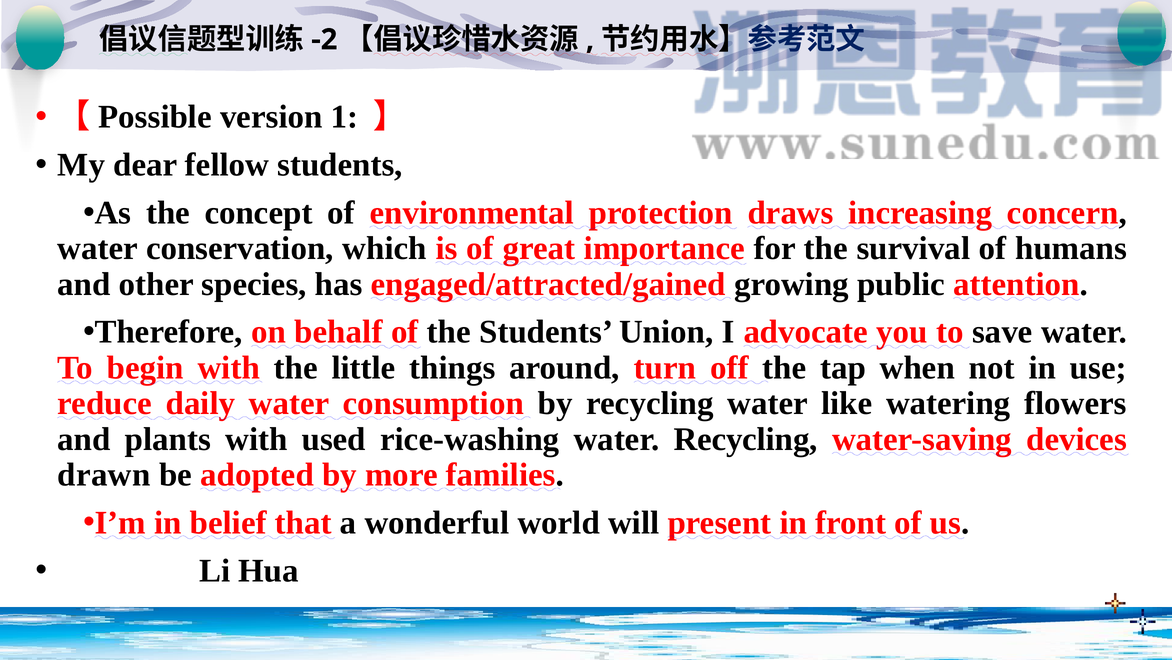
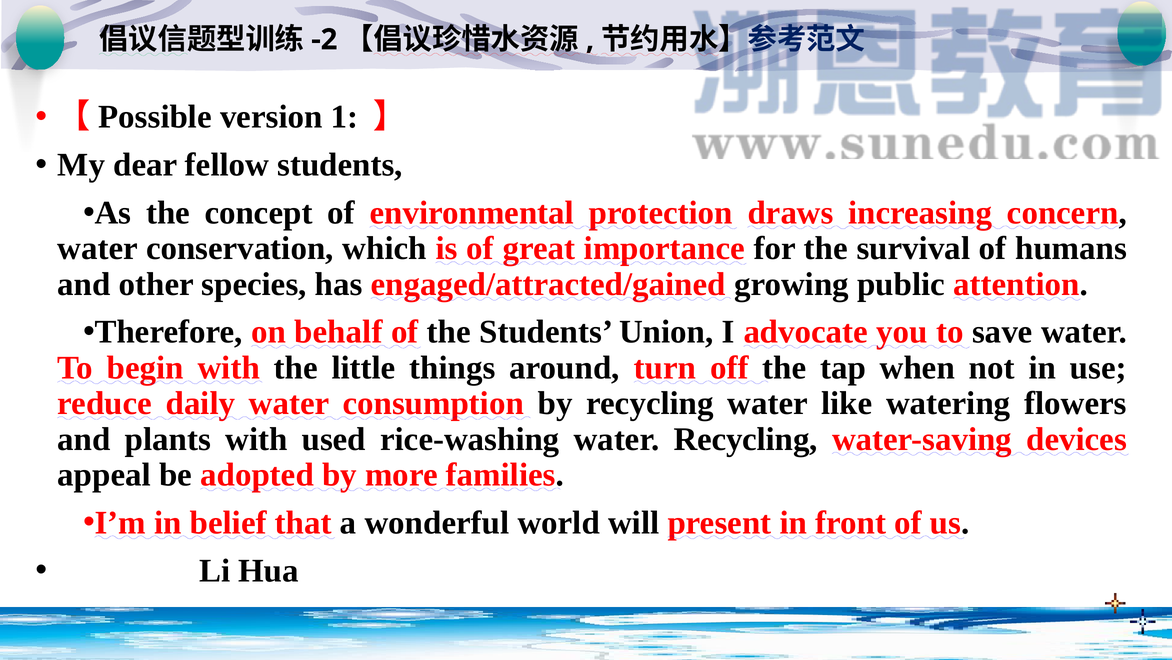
drawn: drawn -> appeal (104, 474)
